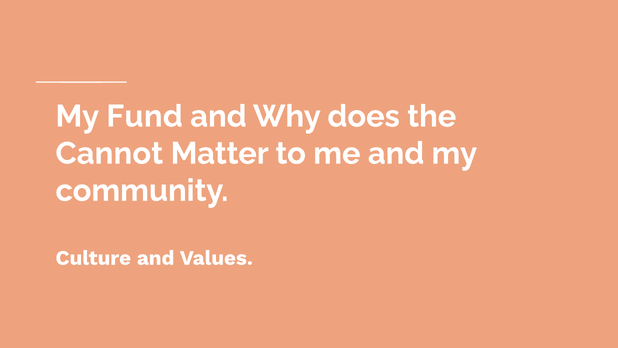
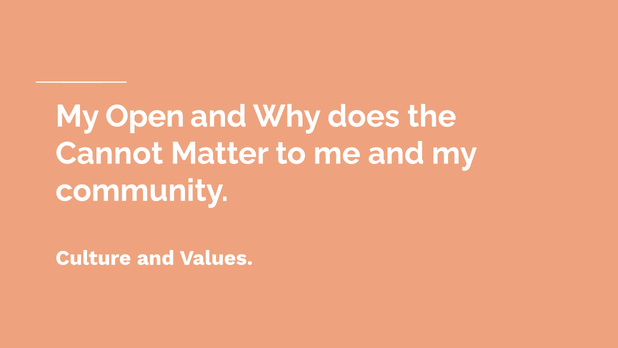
Fund: Fund -> Open (145, 116)
